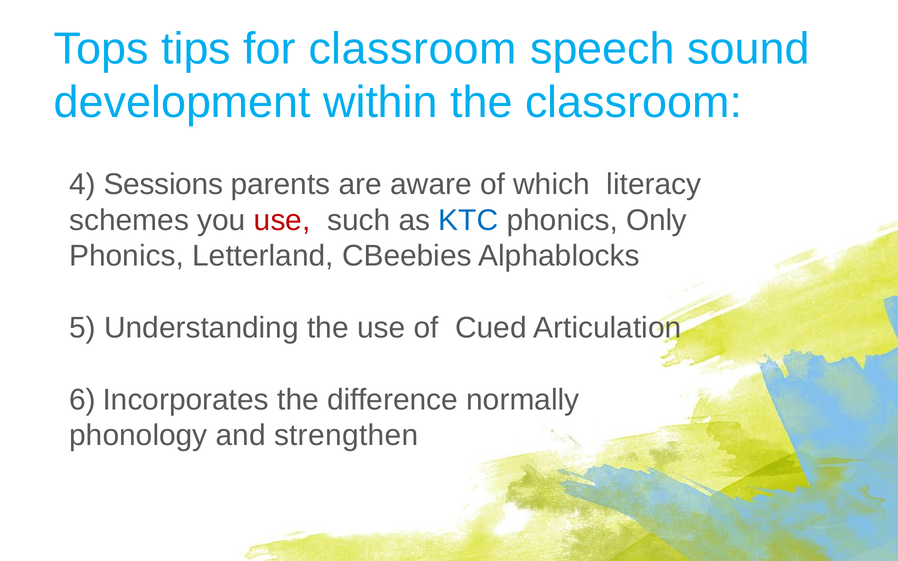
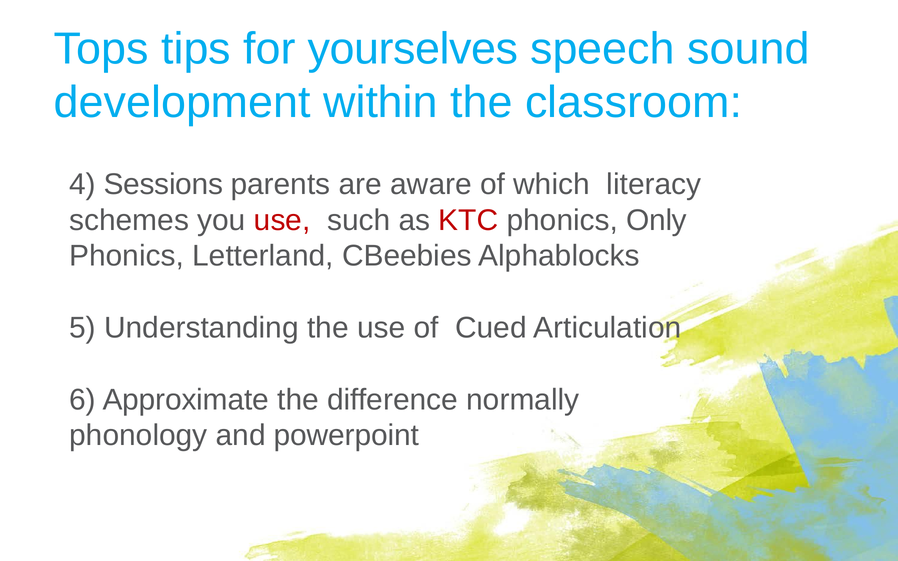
for classroom: classroom -> yourselves (413, 49)
KTC colour: blue -> red (468, 220)
Incorporates: Incorporates -> Approximate (186, 400)
strengthen: strengthen -> powerpoint (346, 436)
